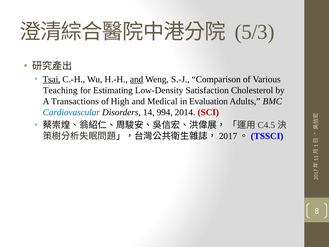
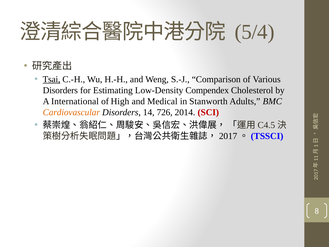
5/3: 5/3 -> 5/4 (255, 32)
and underline: present -> none (137, 79)
Teaching: Teaching -> Disorders (60, 90)
Satisfaction: Satisfaction -> Compendex (207, 90)
Transactions: Transactions -> International (75, 101)
Evaluation: Evaluation -> Stanworth (208, 101)
Cardiovascular colour: blue -> orange (71, 112)
994: 994 -> 726 (165, 112)
